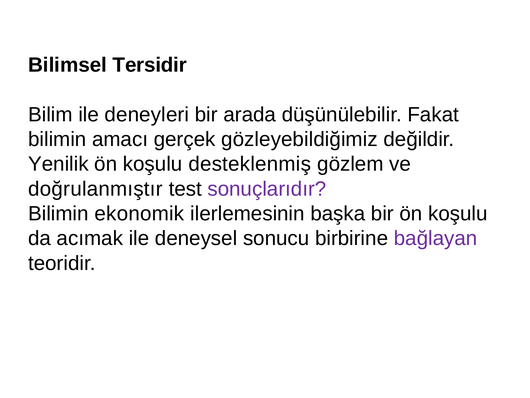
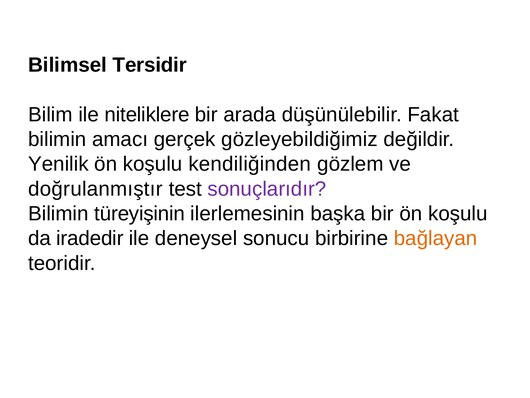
deneyleri: deneyleri -> niteliklere (147, 114)
desteklenmiş: desteklenmiş -> kendiliğinden (250, 164)
ekonomik: ekonomik -> türeyişinin (140, 213)
acımak: acımak -> iradedir (90, 238)
bağlayan colour: purple -> orange (436, 238)
